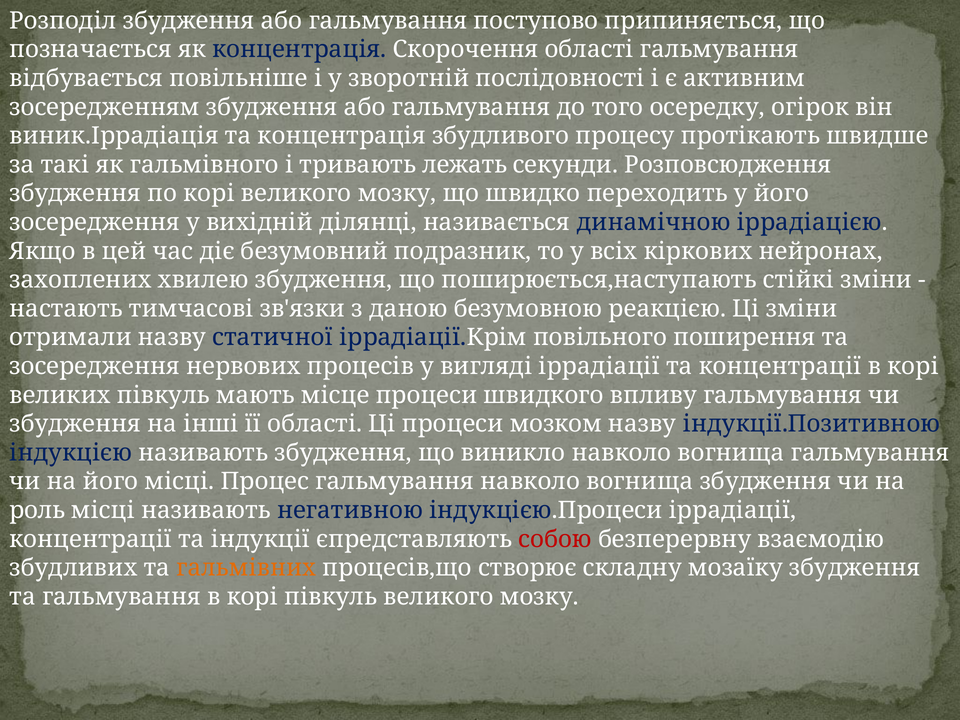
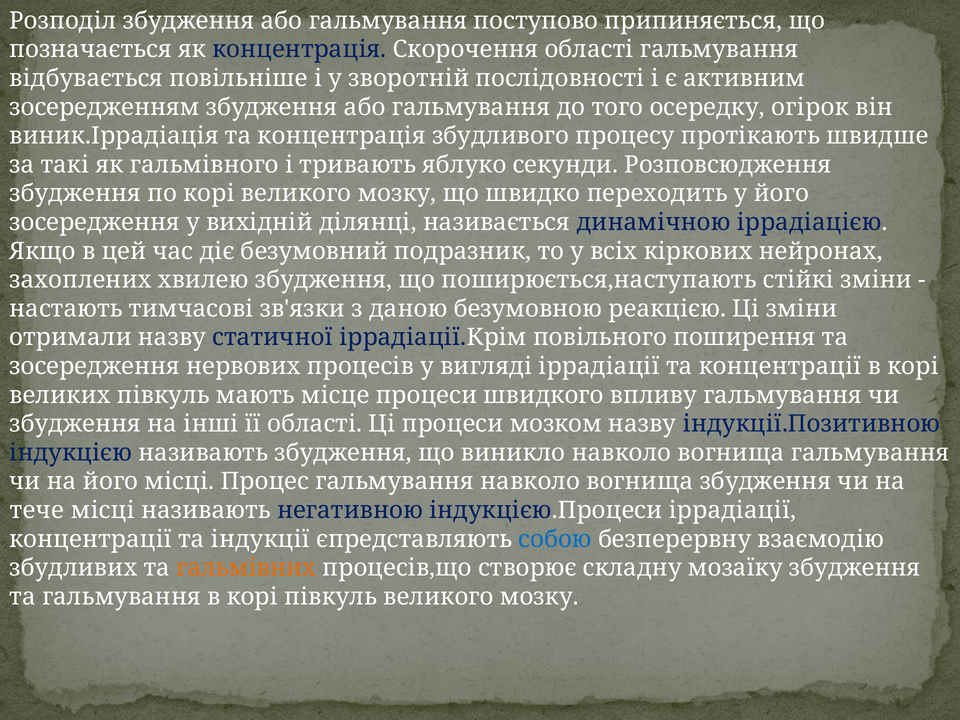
лежать: лежать -> яблуко (464, 165)
роль: роль -> тече (37, 510)
собою colour: red -> blue (555, 539)
